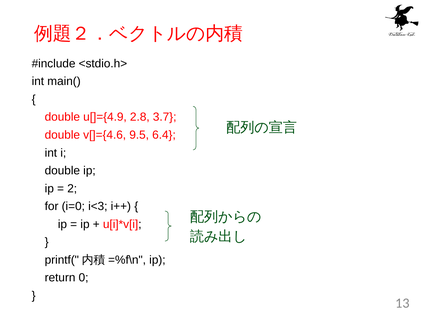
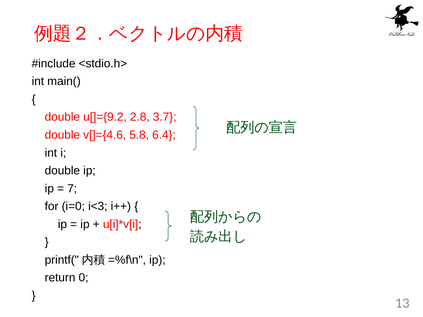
u[]={4.9: u[]={4.9 -> u[]={9.2 (105, 117)
9.5: 9.5 -> 5.8 (139, 135)
2: 2 -> 7 (72, 189)
